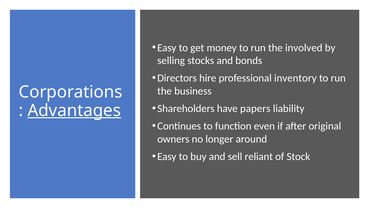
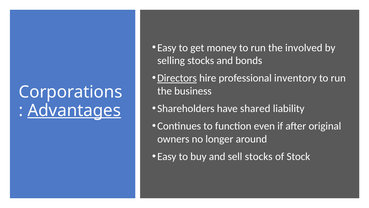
Directors underline: none -> present (177, 78)
papers: papers -> shared (255, 108)
sell reliant: reliant -> stocks (259, 156)
